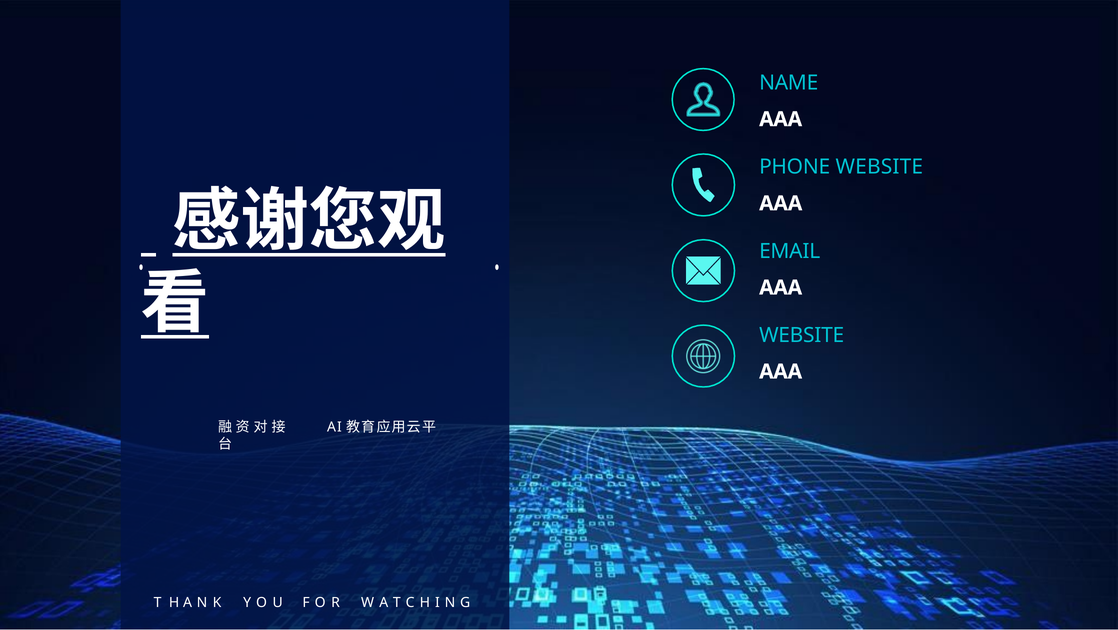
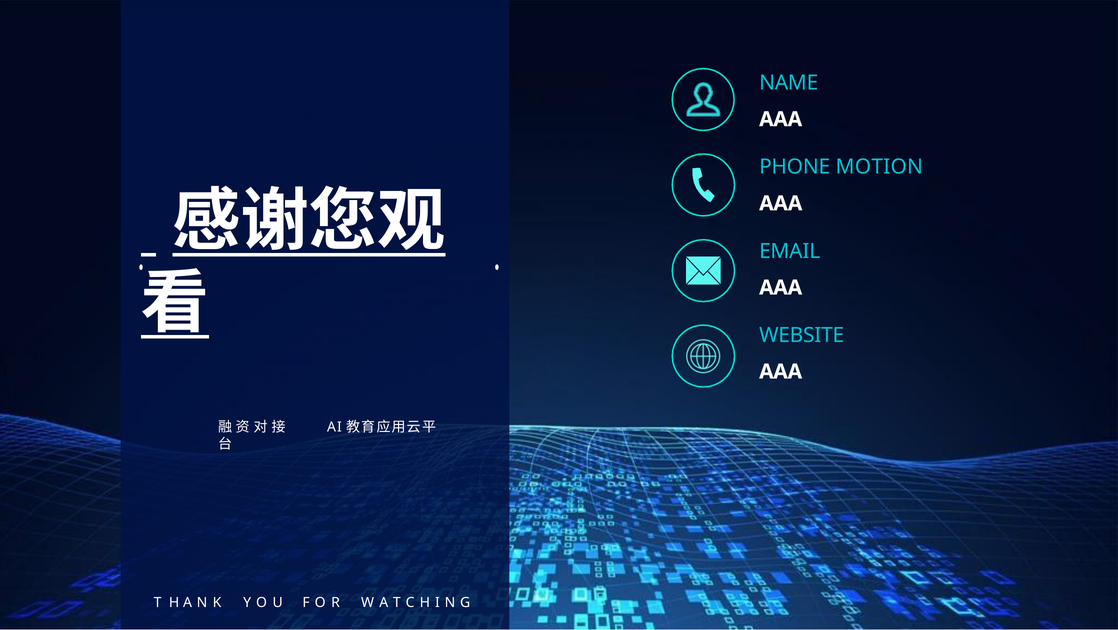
PHONE WEBSITE: WEBSITE -> MOTION (879, 167)
